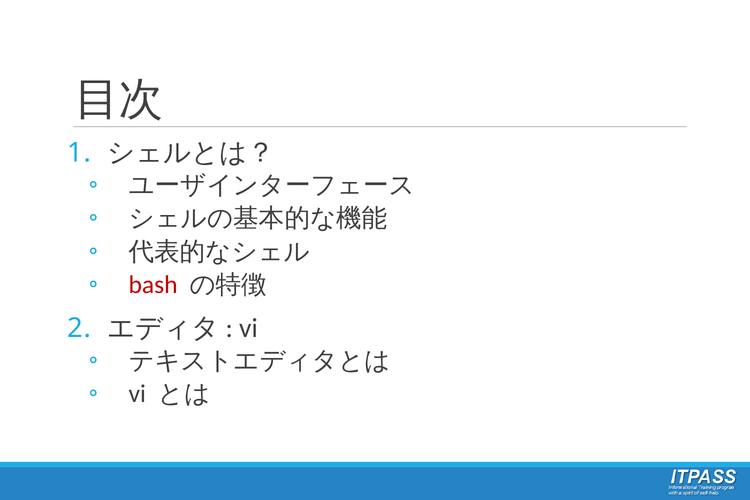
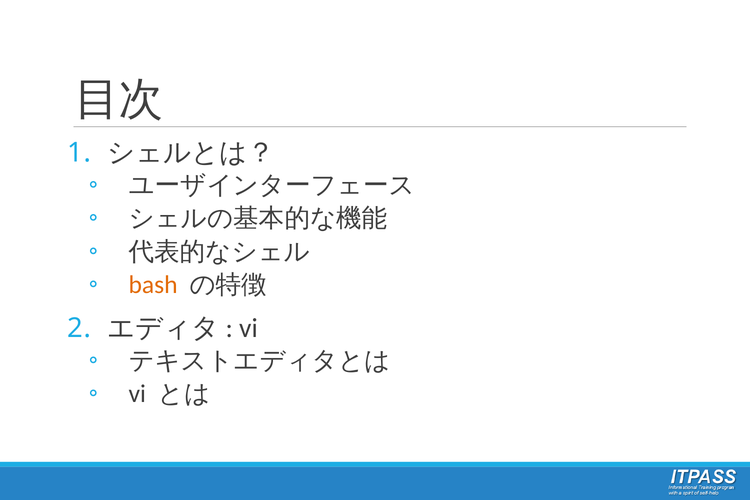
bash colour: red -> orange (153, 285)
